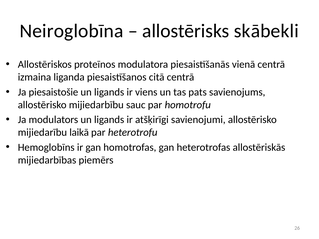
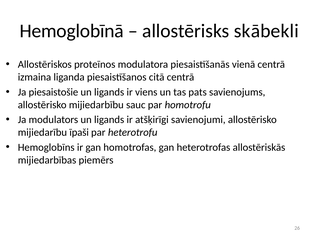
Neiroglobīna: Neiroglobīna -> Hemoglobīnā (72, 31)
laikā: laikā -> īpaši (79, 133)
